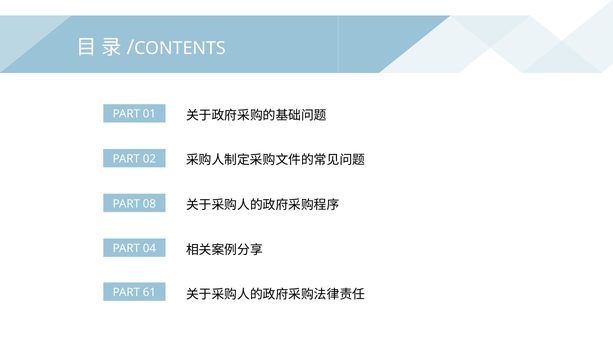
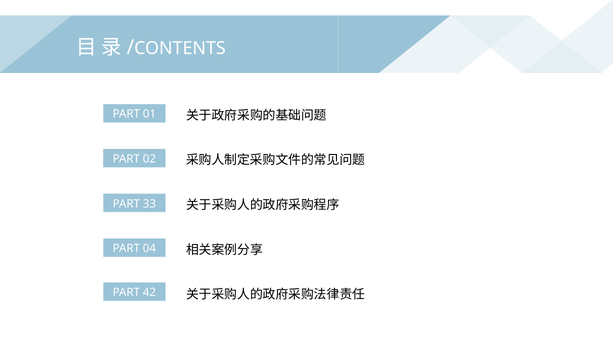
08: 08 -> 33 (149, 204)
61: 61 -> 42 (149, 292)
